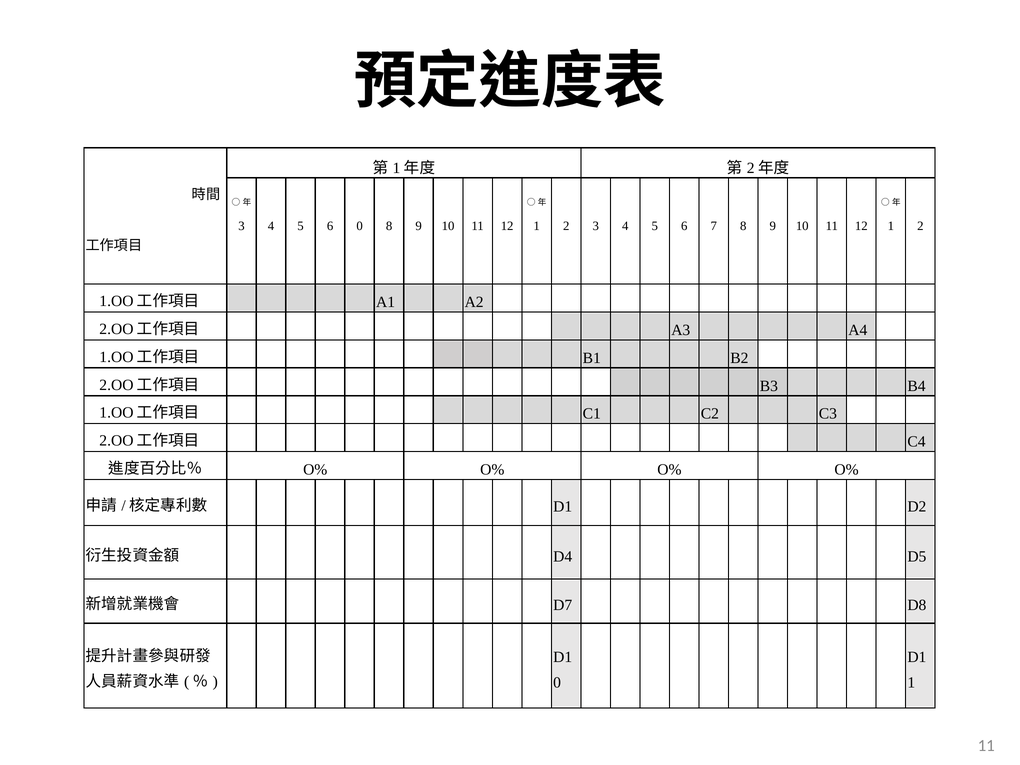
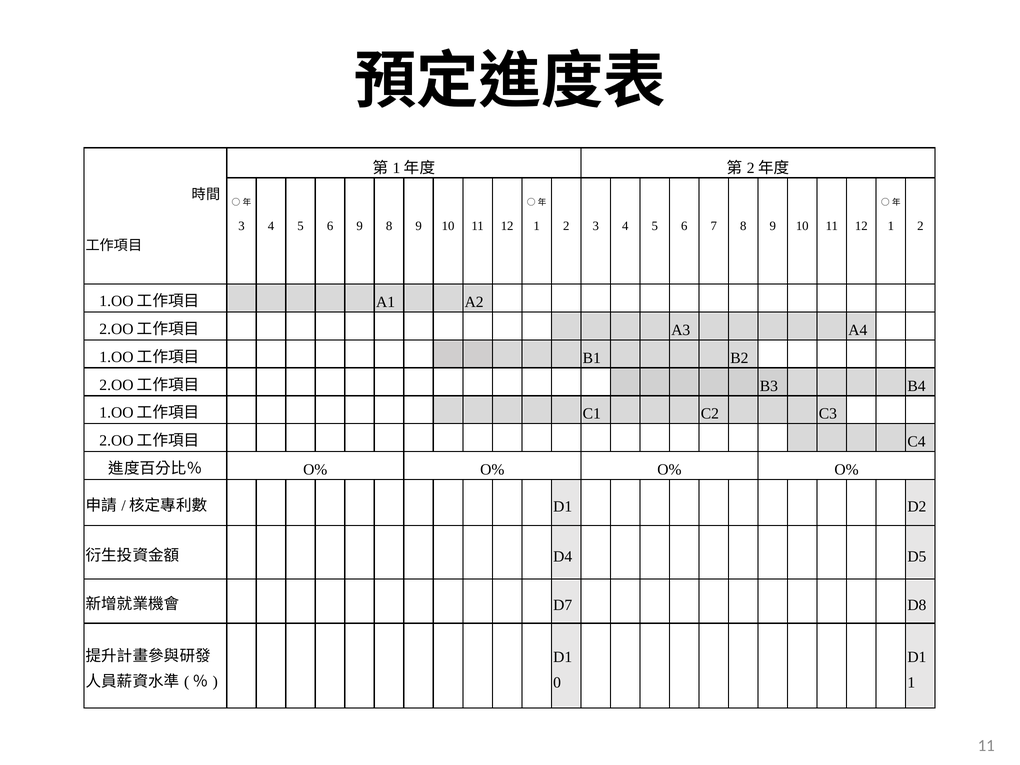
6 0: 0 -> 9 (360, 226)
